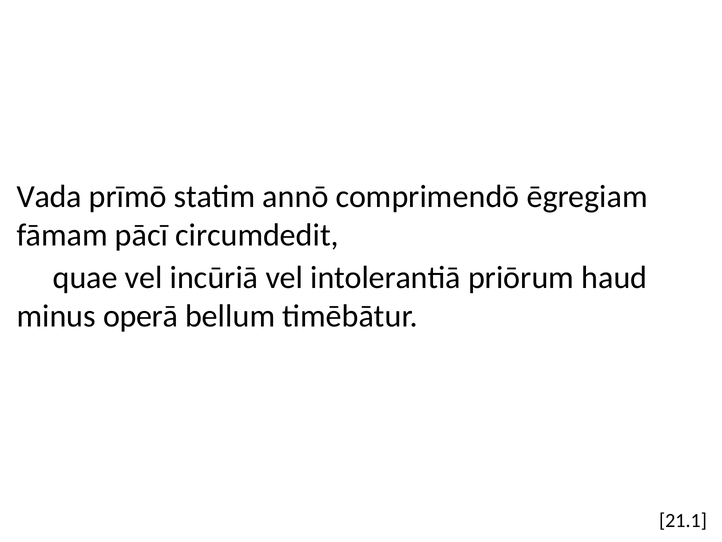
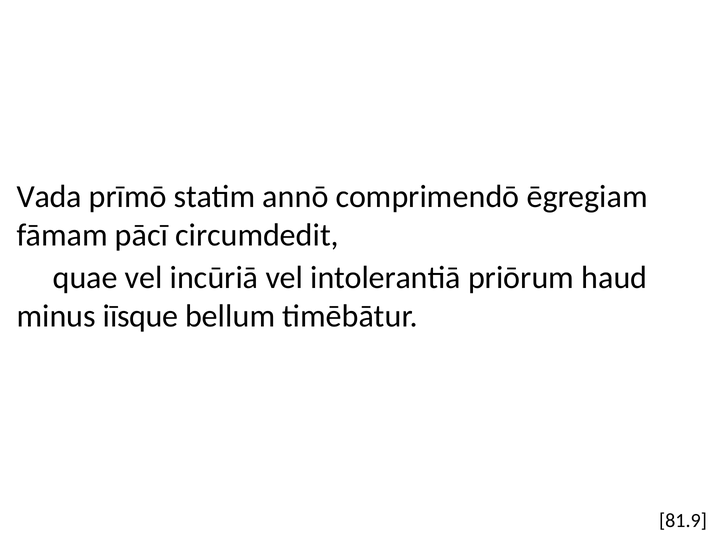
operā: operā -> iīsque (141, 316)
21.1: 21.1 -> 81.9 (683, 520)
